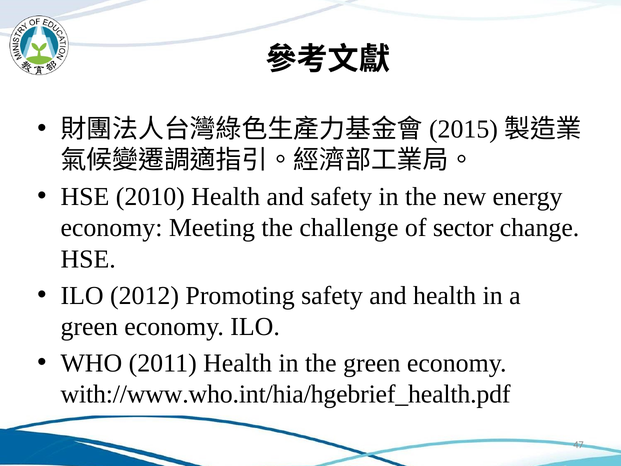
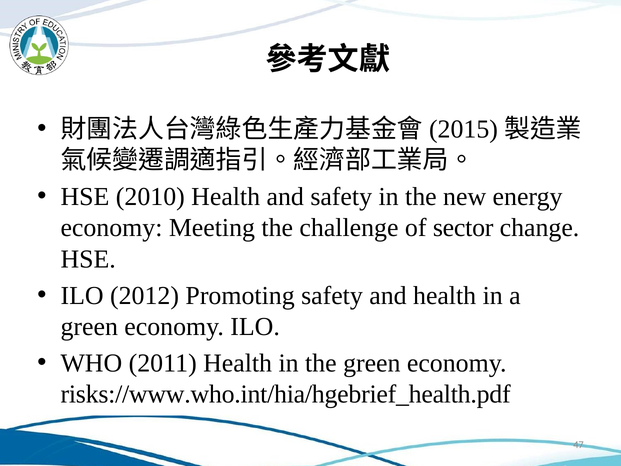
with://www.who.int/hia/hgebrief_health.pdf: with://www.who.int/hia/hgebrief_health.pdf -> risks://www.who.int/hia/hgebrief_health.pdf (286, 394)
